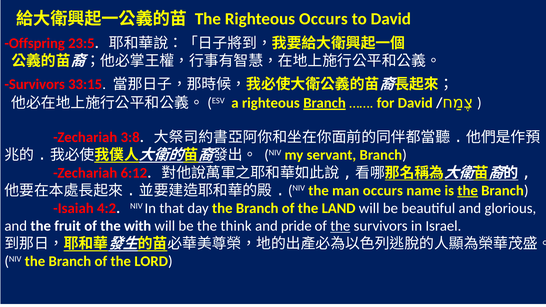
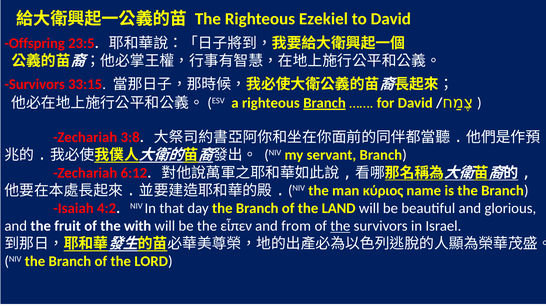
Righteous Occurs: Occurs -> Ezekiel (323, 19)
man occurs: occurs -> κύριος (383, 191)
the underline: present -> none (468, 191)
think: think -> εἶπεν (236, 226)
pride: pride -> from (296, 226)
